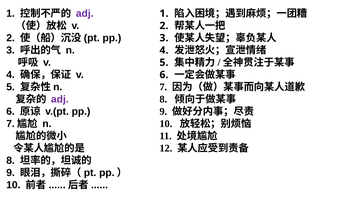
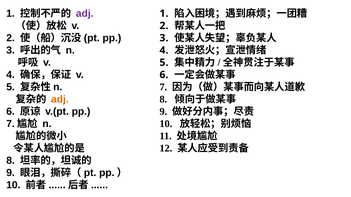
adj colour: purple -> orange (60, 99)
